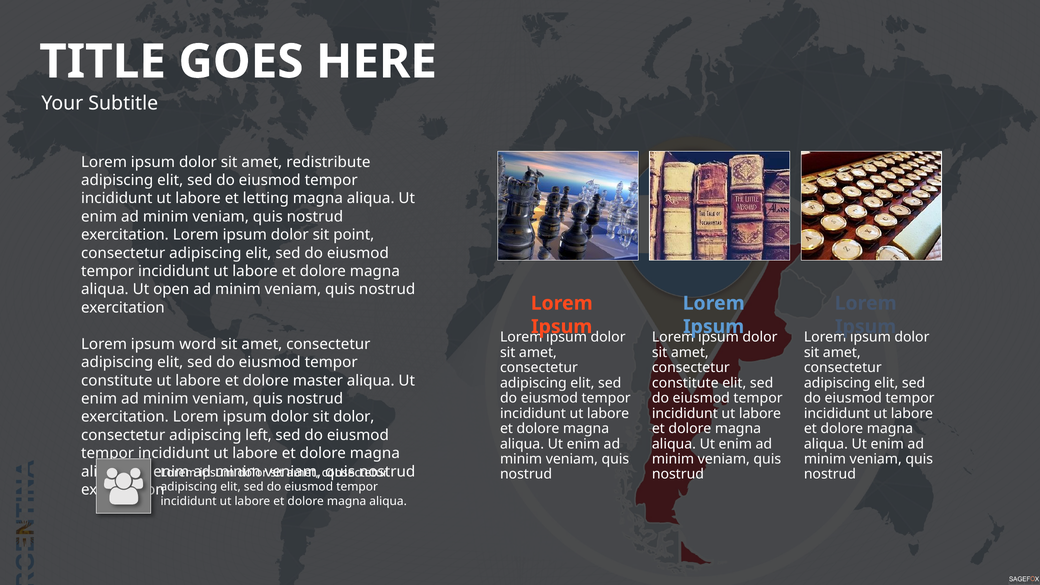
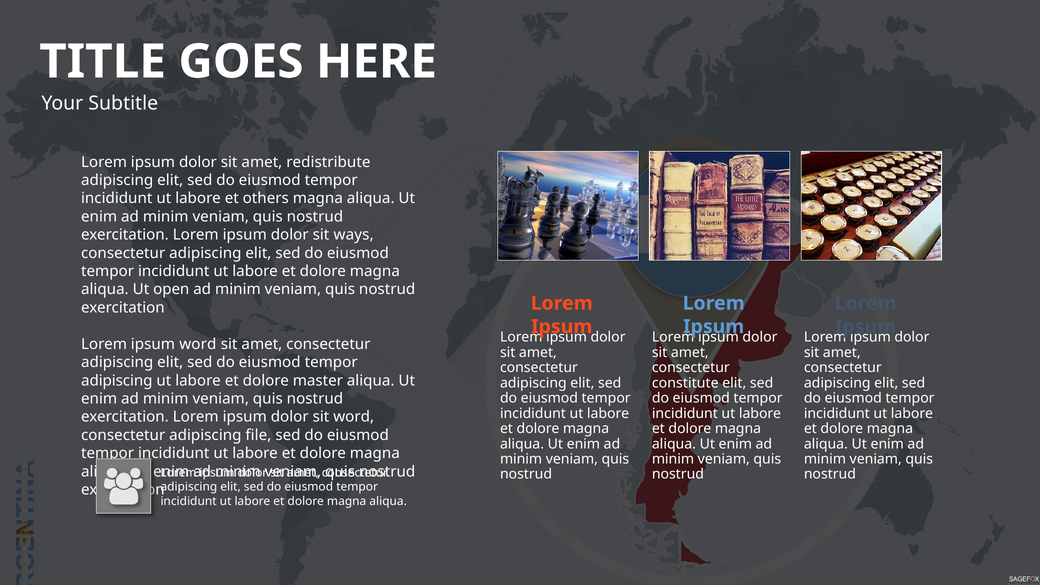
letting: letting -> others (266, 198)
point: point -> ways (354, 235)
constitute: constitute -> adipiscing (117, 381)
sit dolor: dolor -> word (354, 417)
left: left -> file (258, 435)
